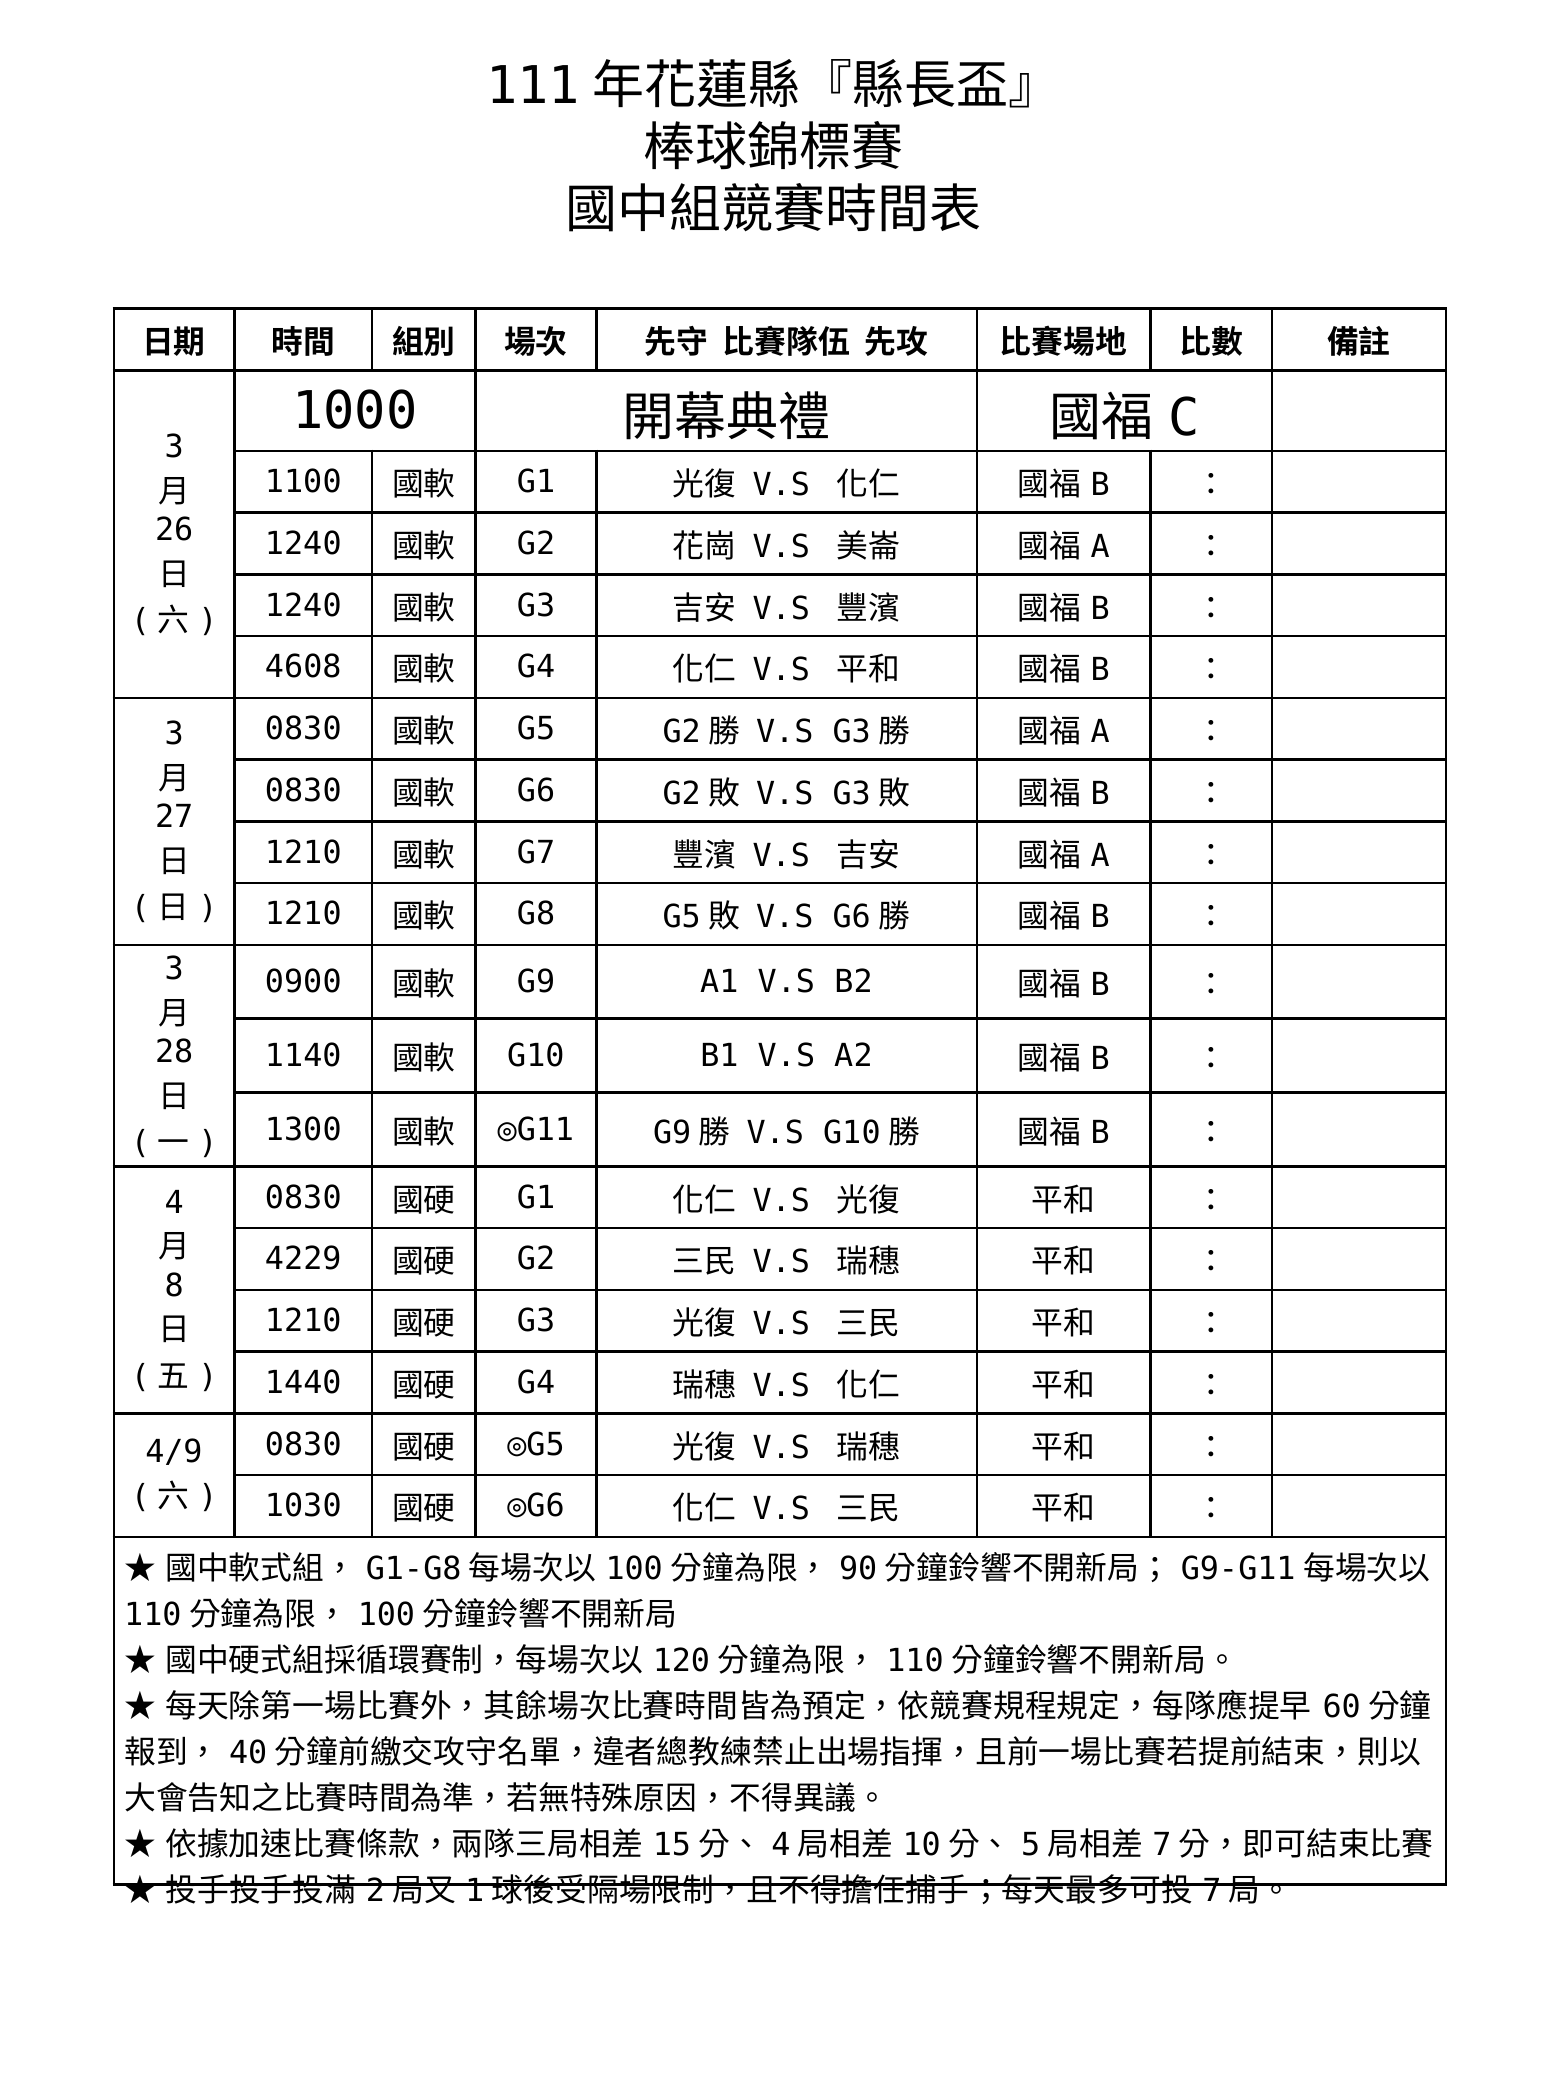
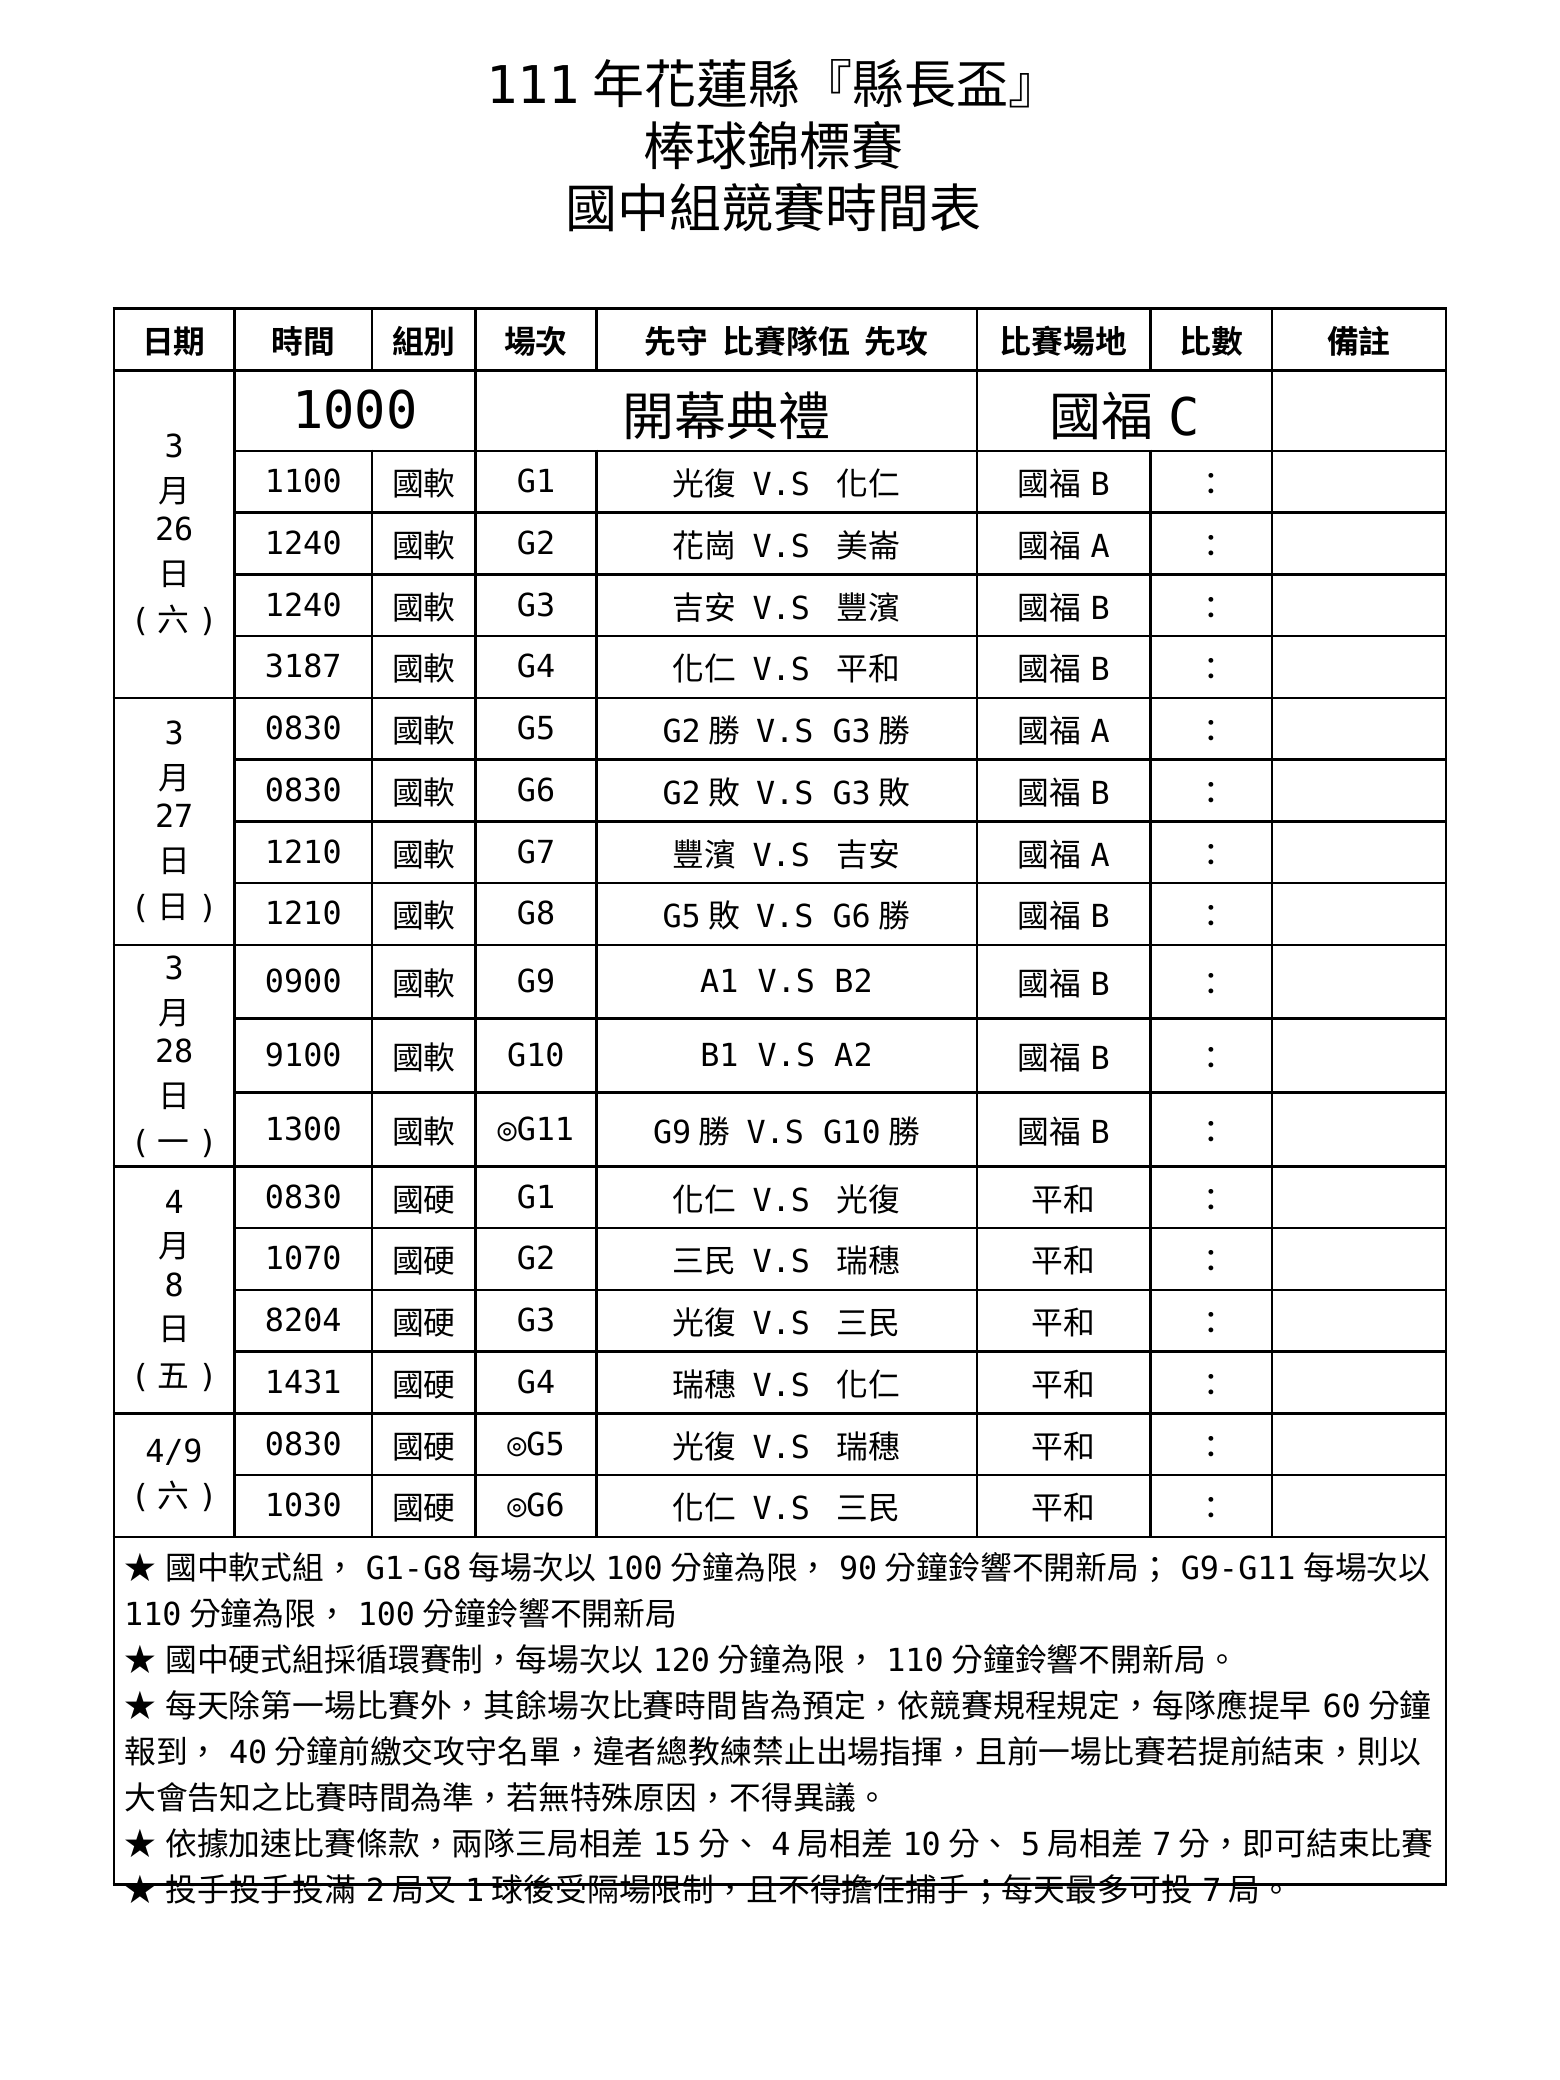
4608: 4608 -> 3187 (303, 667)
1140: 1140 -> 9100 (303, 1056)
4229: 4229 -> 1070 (303, 1259)
1210: 1210 -> 8204 (303, 1321)
1440: 1440 -> 1431 (303, 1383)
